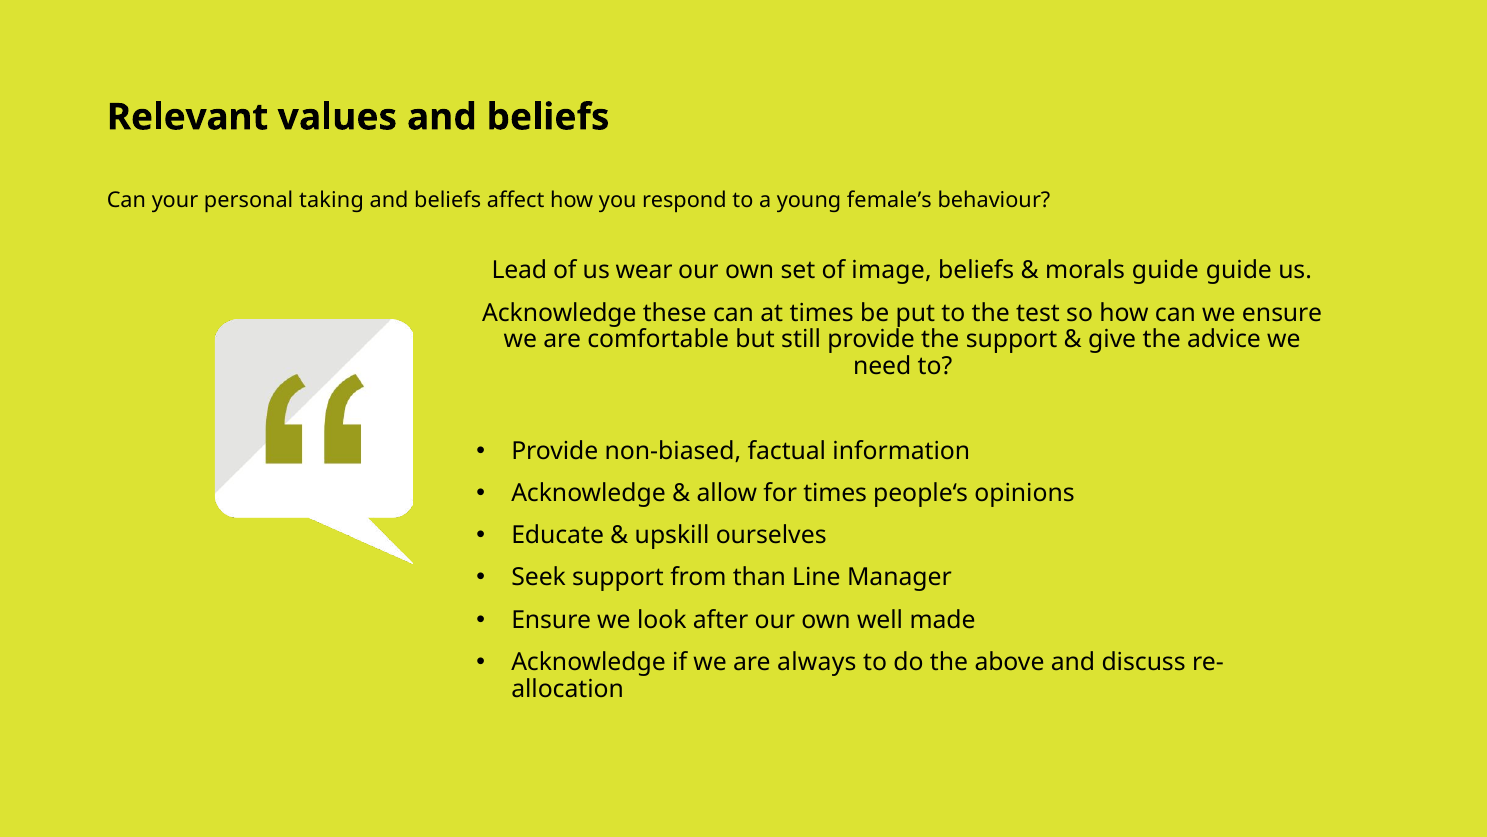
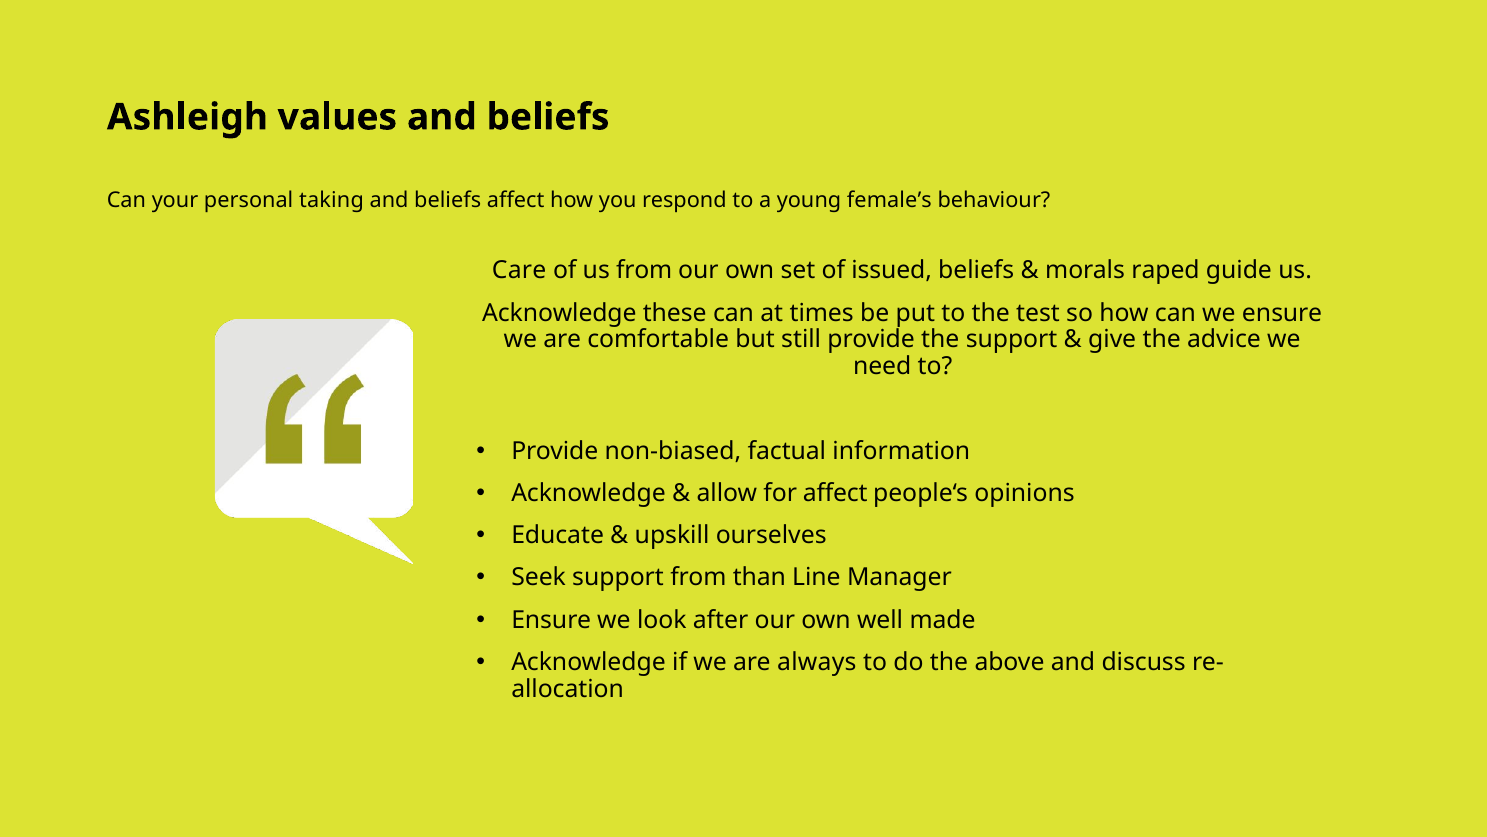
Relevant: Relevant -> Ashleigh (187, 117)
Lead: Lead -> Care (519, 271)
us wear: wear -> from (644, 271)
image: image -> issued (892, 271)
morals guide: guide -> raped (1166, 271)
for times: times -> affect (835, 493)
